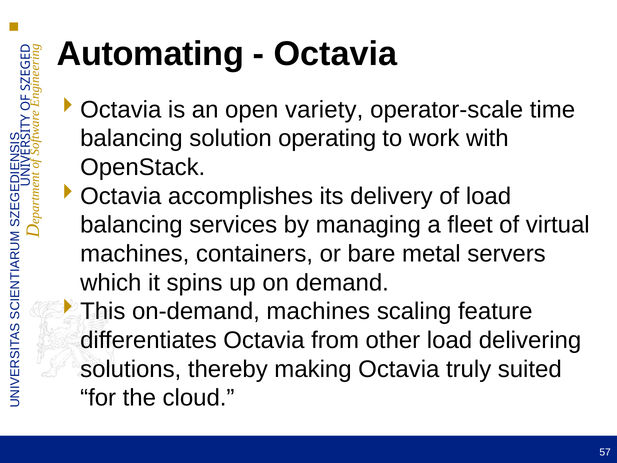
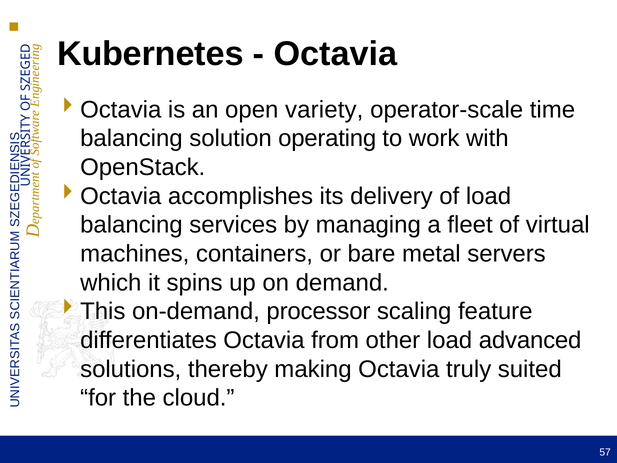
Automating: Automating -> Kubernetes (150, 54)
on-demand machines: machines -> processor (318, 311)
delivering: delivering -> advanced (530, 340)
